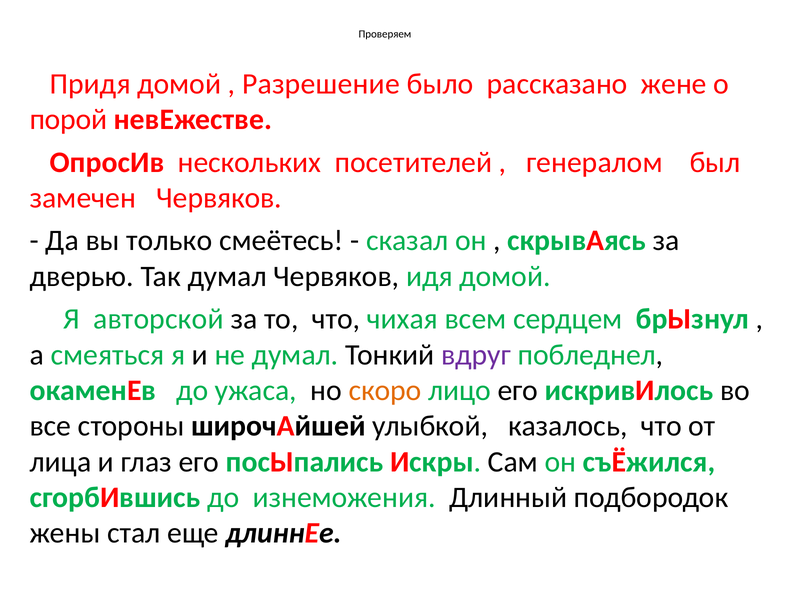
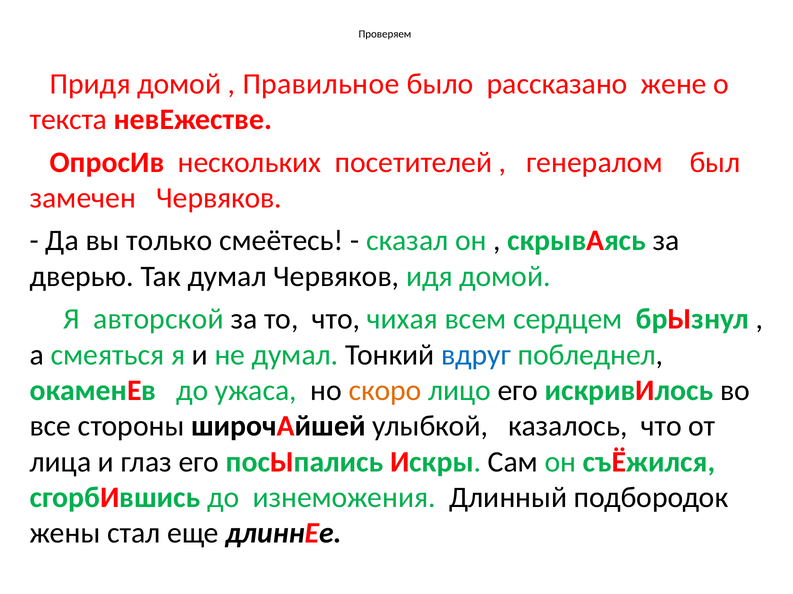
Разрешение: Разрешение -> Правильное (321, 84)
порой: порой -> текста (68, 120)
вдруг colour: purple -> blue (476, 355)
